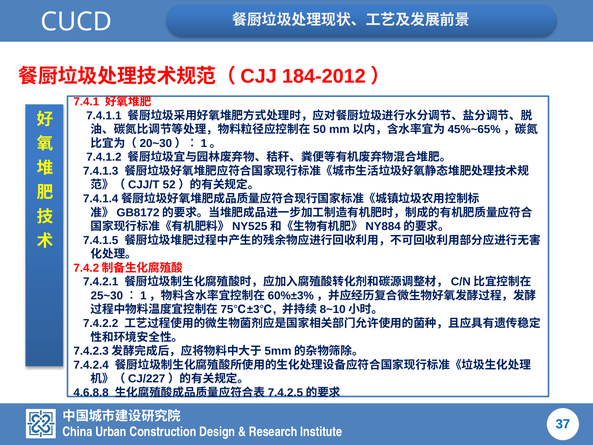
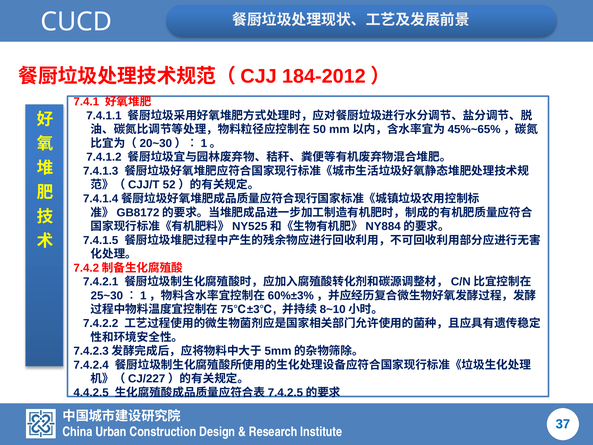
4.6.8.8: 4.6.8.8 -> 4.4.2.5 (91, 392)
